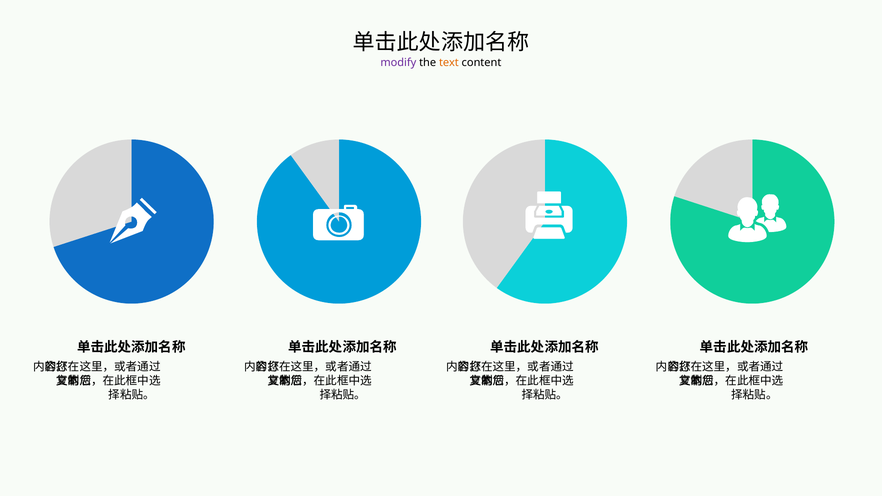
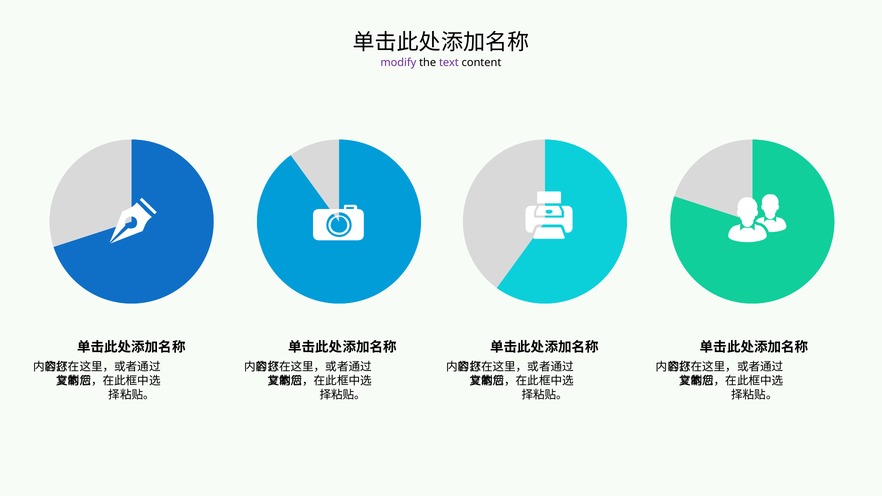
text colour: orange -> purple (449, 62)
